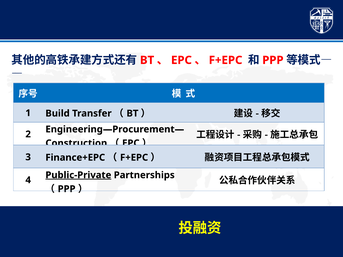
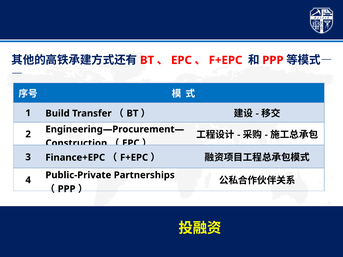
Public-Private underline: present -> none (78, 175)
